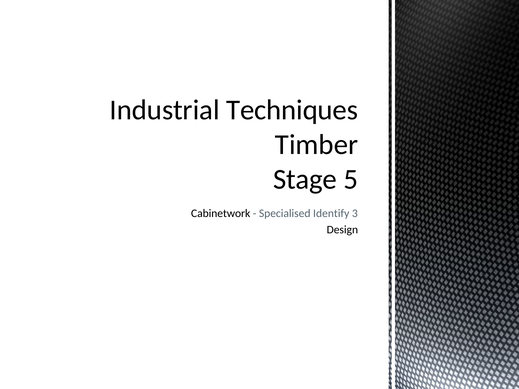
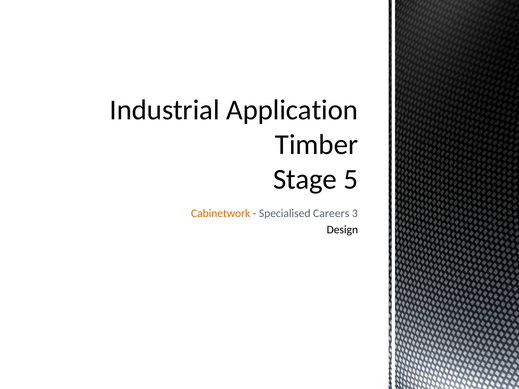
Techniques: Techniques -> Application (292, 110)
Cabinetwork colour: black -> orange (221, 214)
Identify: Identify -> Careers (331, 214)
